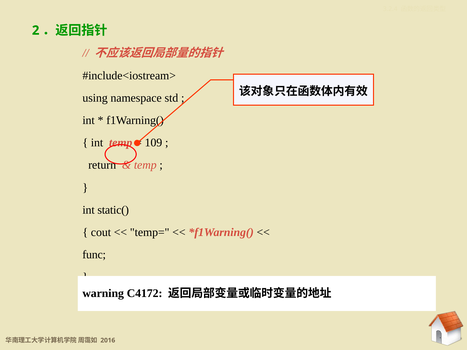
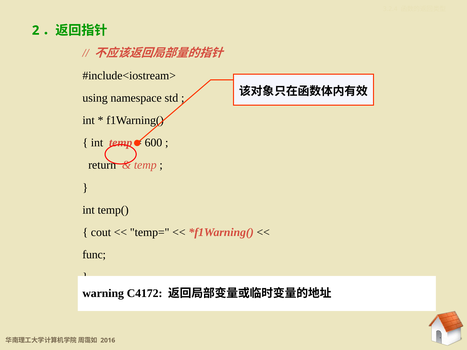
109: 109 -> 600 (153, 143)
static(: static( -> temp( (113, 210)
